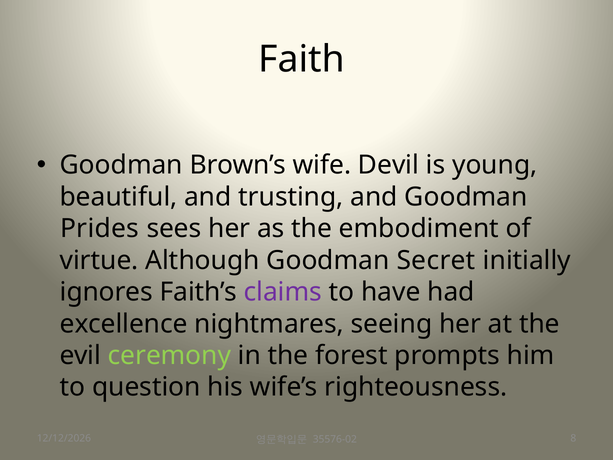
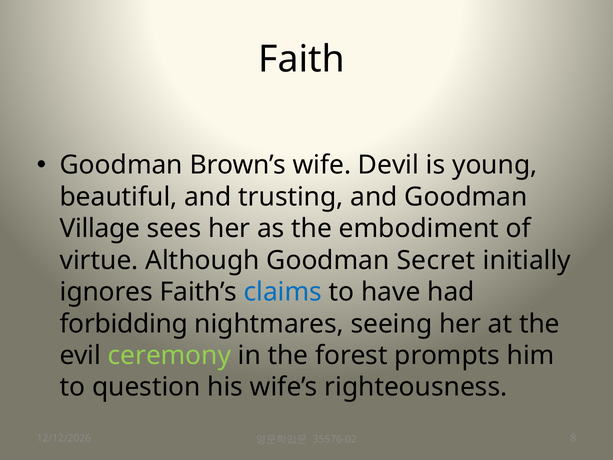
Prides: Prides -> Village (100, 229)
claims colour: purple -> blue (283, 292)
excellence: excellence -> forbidding (124, 324)
